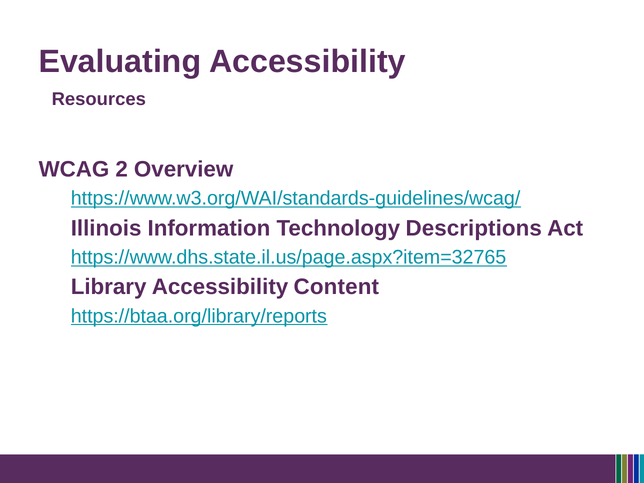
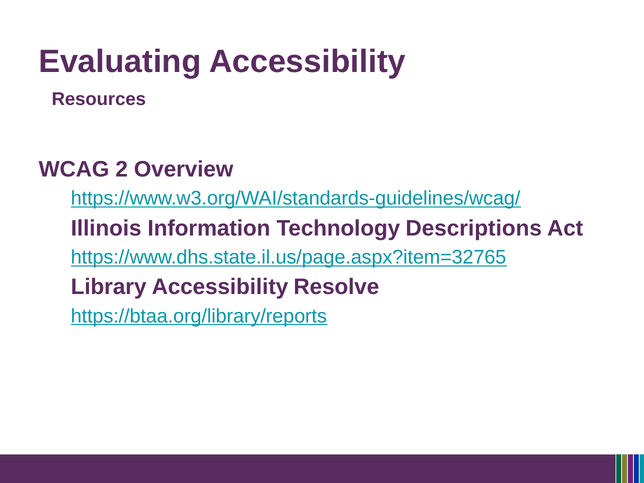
Content: Content -> Resolve (336, 287)
